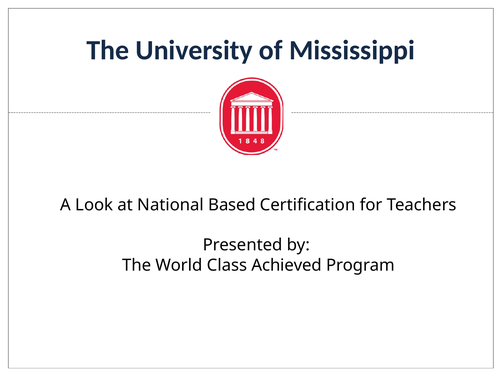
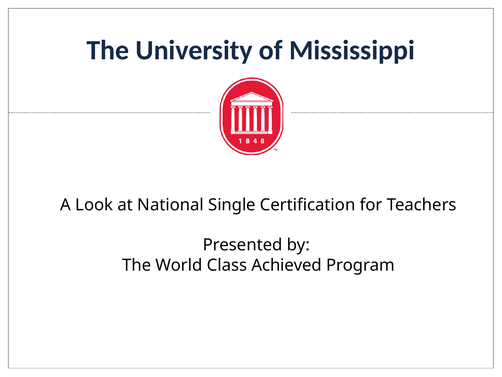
Based: Based -> Single (232, 205)
